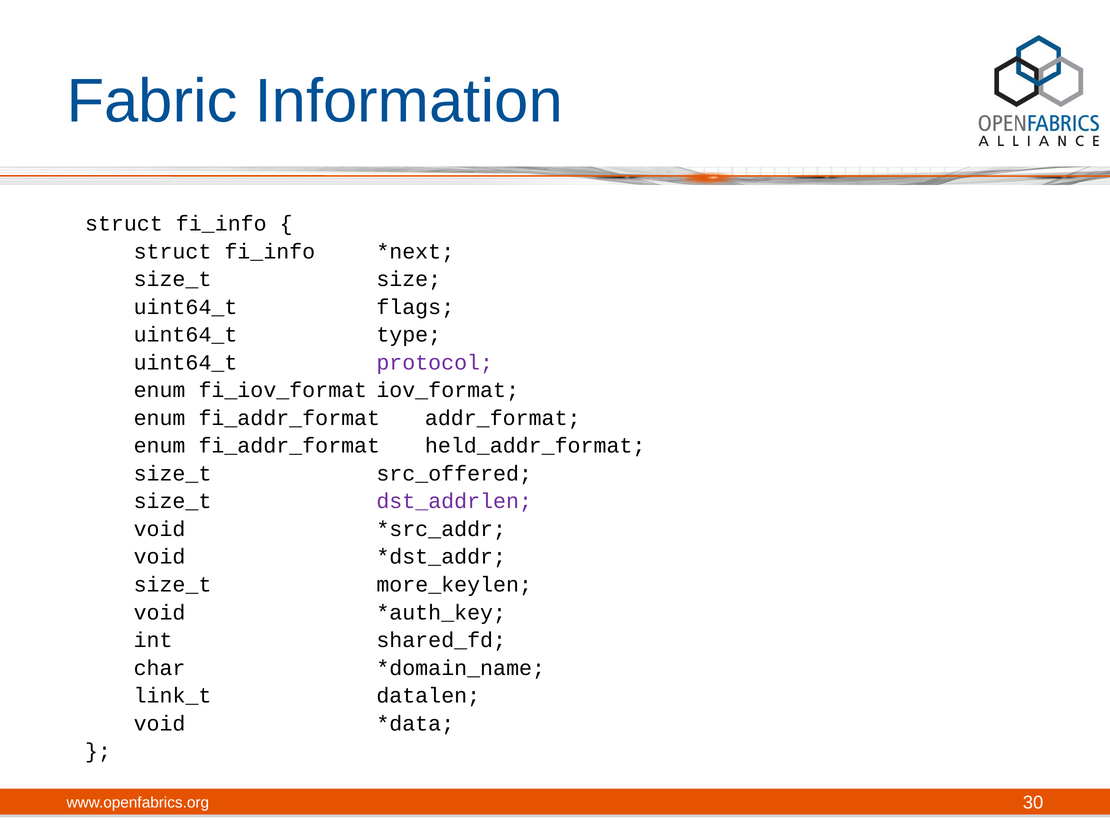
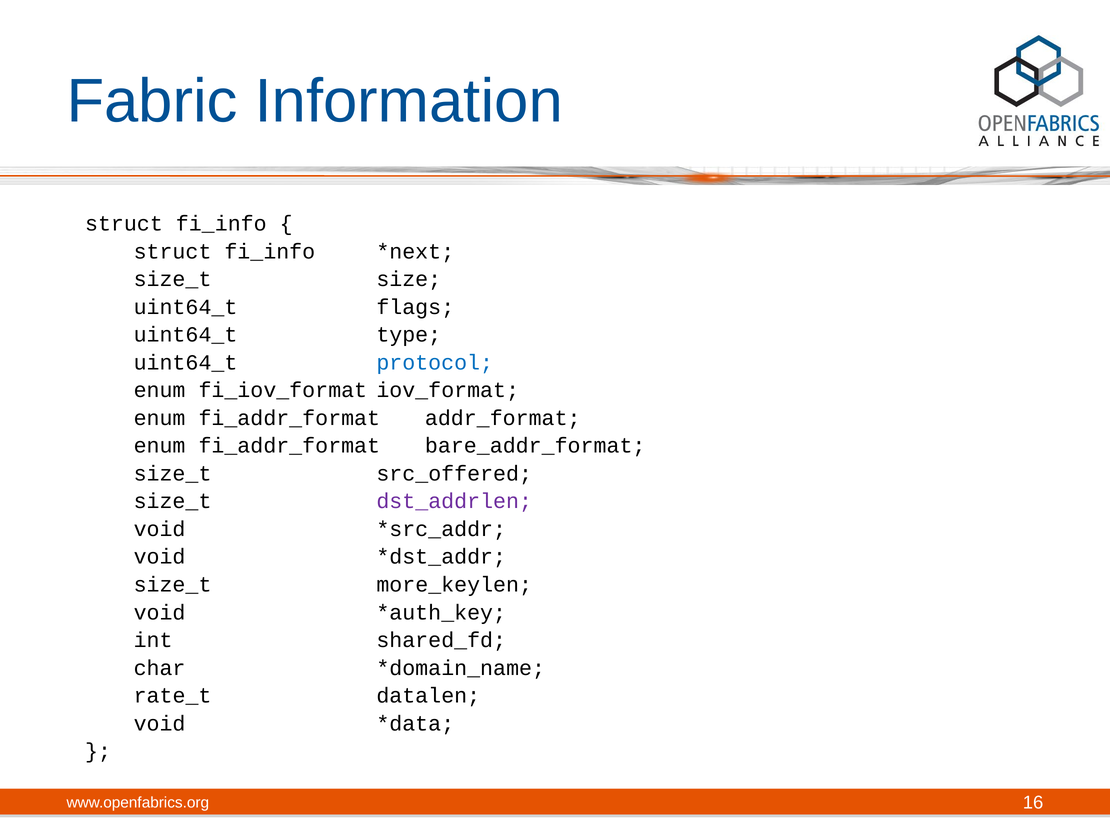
protocol colour: purple -> blue (435, 362)
held_addr_format: held_addr_format -> bare_addr_format (535, 446)
link_t: link_t -> rate_t (173, 695)
30: 30 -> 16 (1033, 802)
